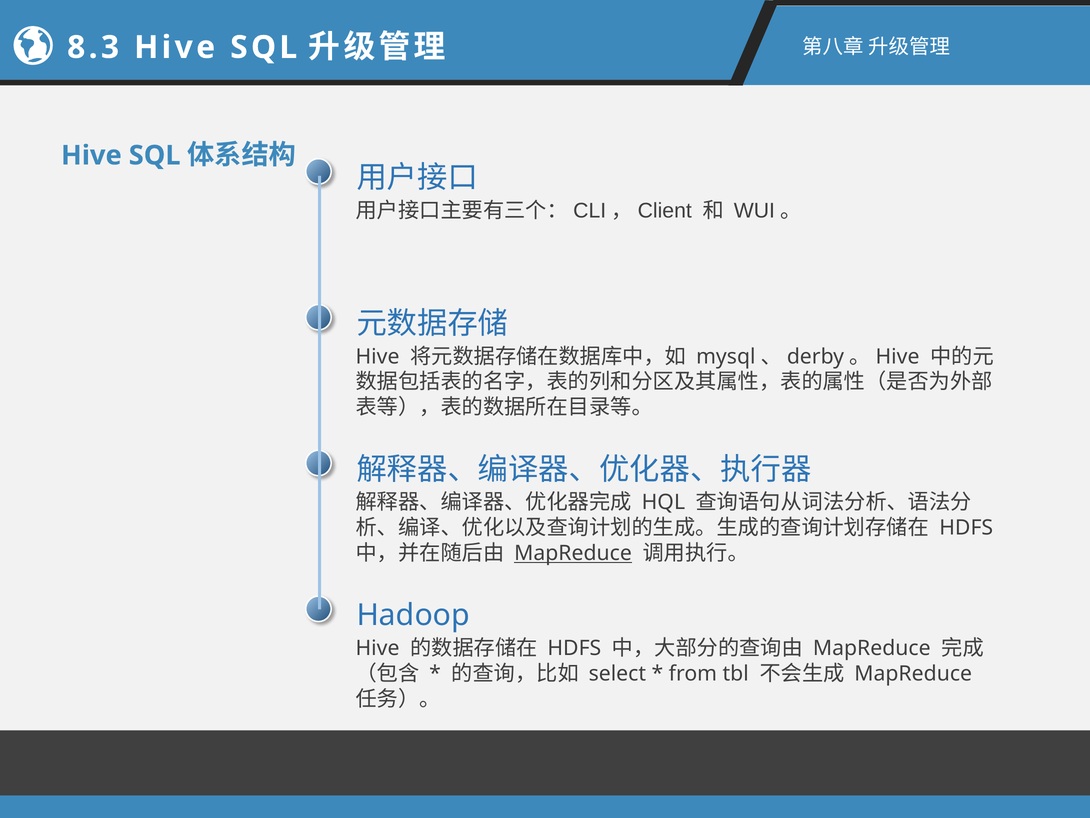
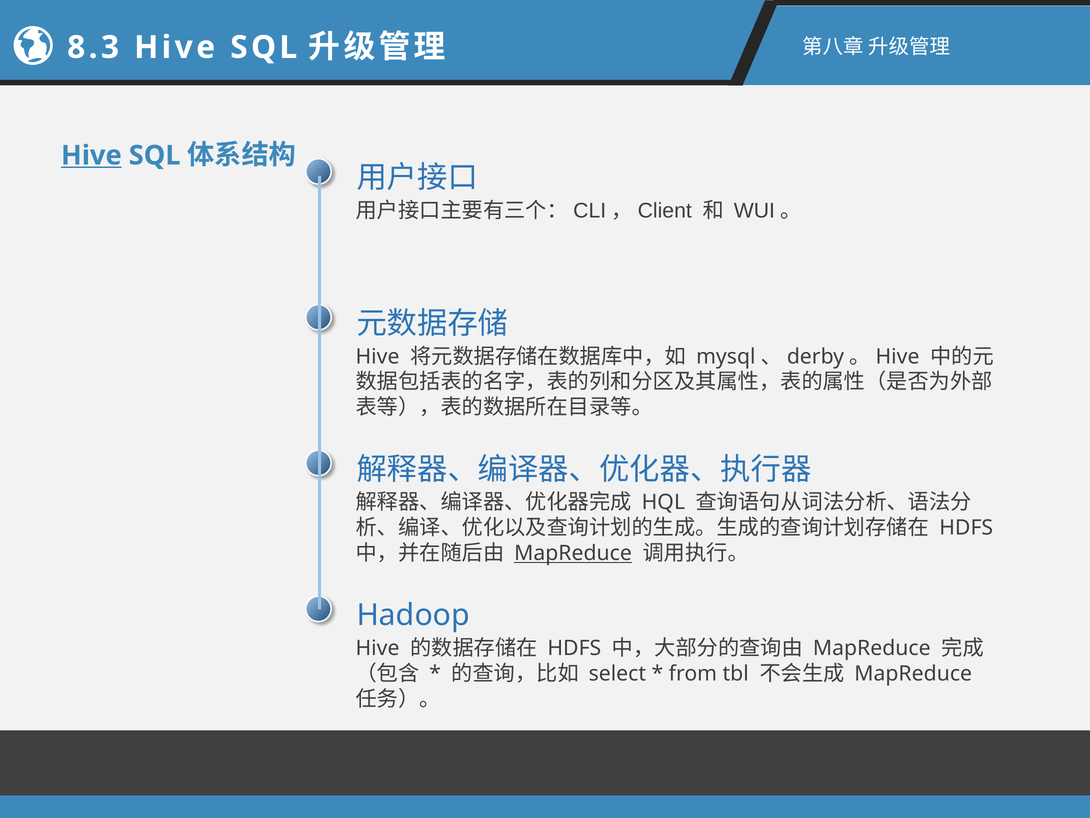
Hive underline: none -> present (91, 155)
